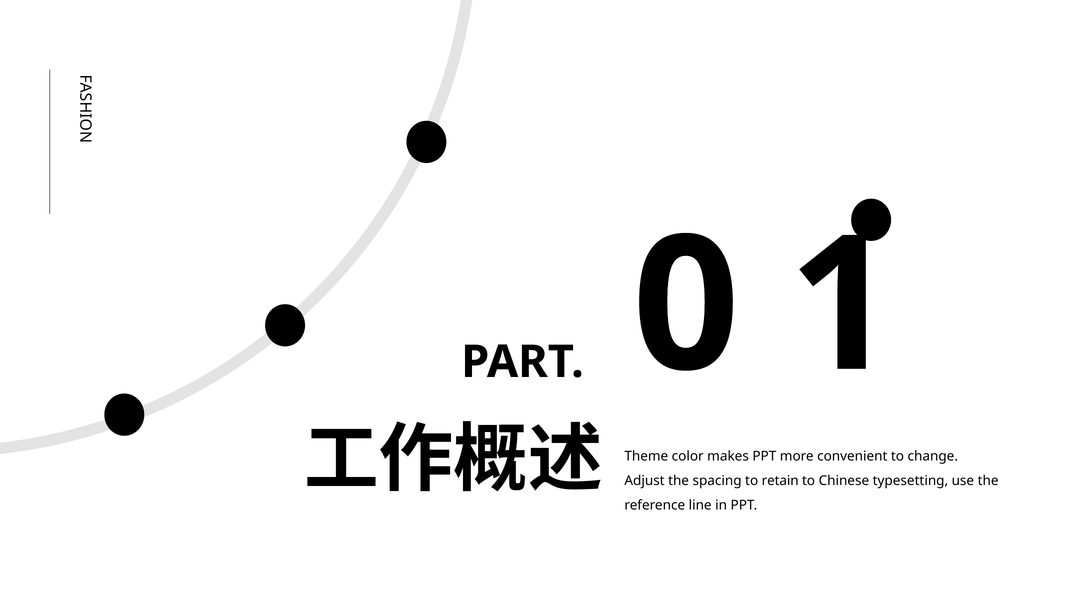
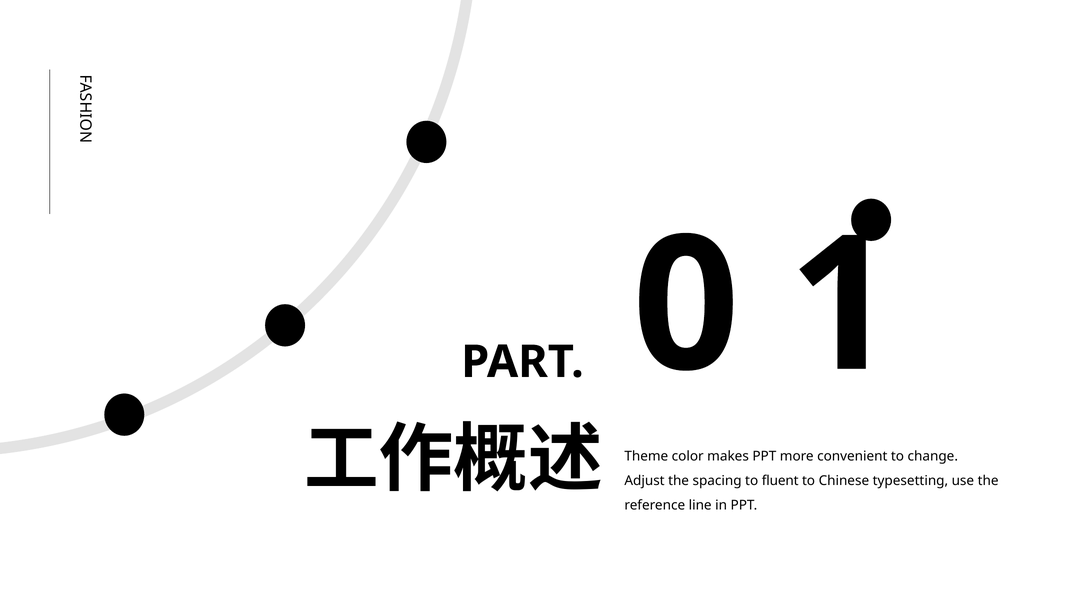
retain: retain -> fluent (780, 481)
